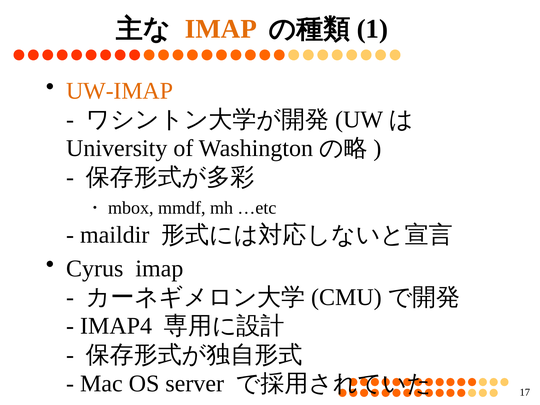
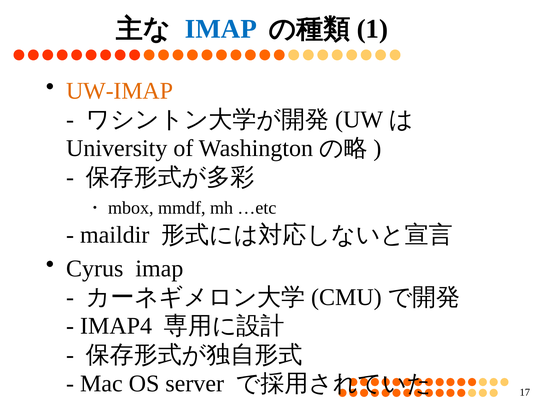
IMAP colour: orange -> blue (221, 29)
